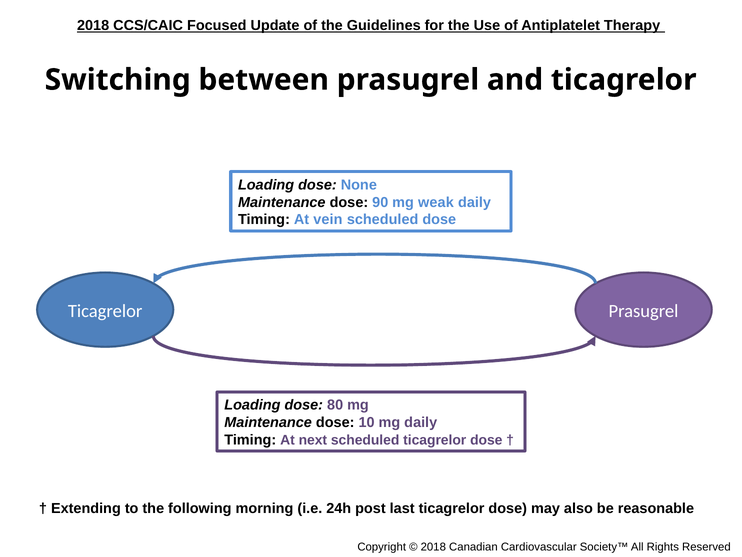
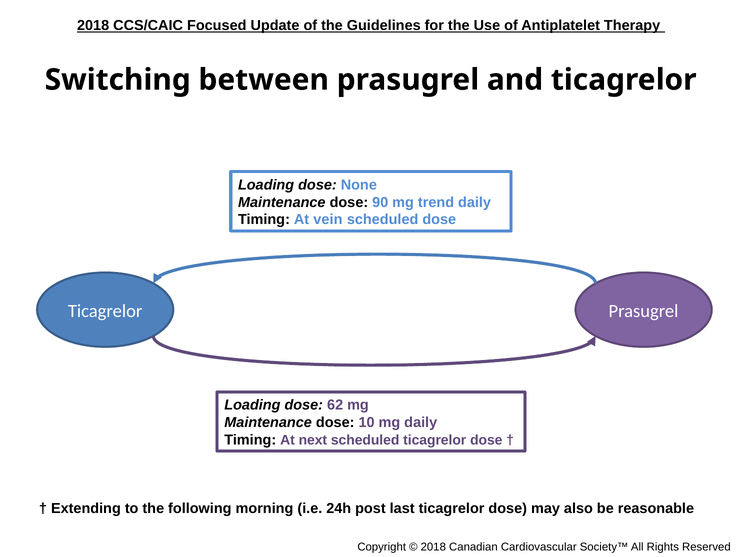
weak: weak -> trend (436, 202)
80: 80 -> 62 (335, 405)
